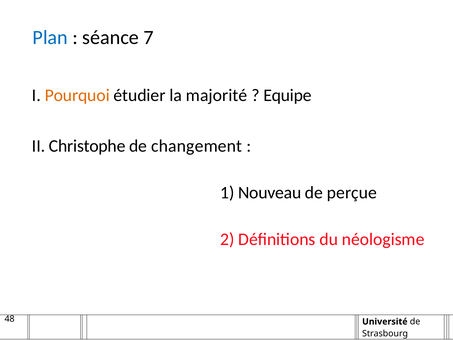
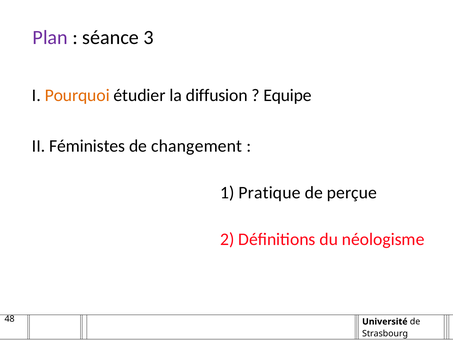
Plan colour: blue -> purple (50, 38)
7: 7 -> 3 (149, 38)
majorité: majorité -> diffusion (217, 95)
Christophe: Christophe -> Féministes (87, 146)
Nouveau: Nouveau -> Pratique (270, 193)
